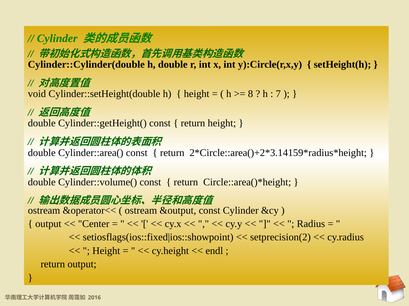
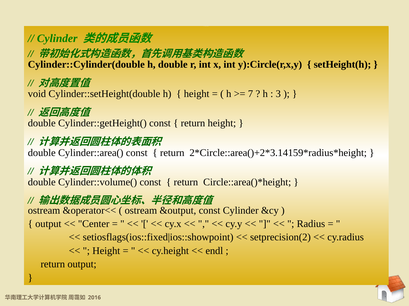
8: 8 -> 7 (251, 94)
7: 7 -> 3 (278, 94)
